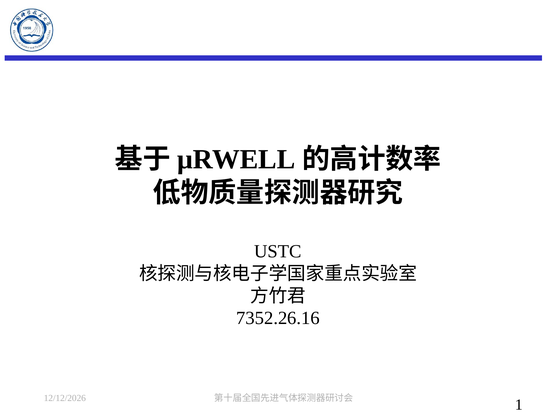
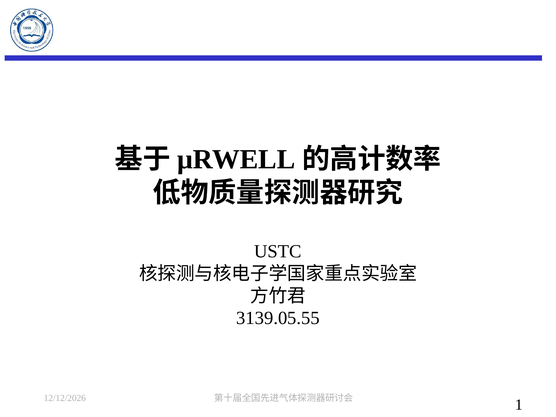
7352.26.16: 7352.26.16 -> 3139.05.55 (278, 318)
